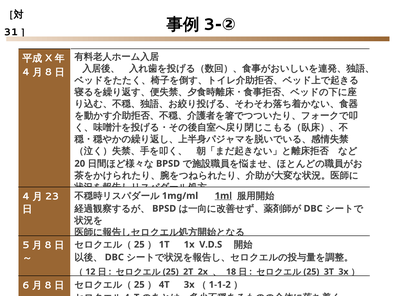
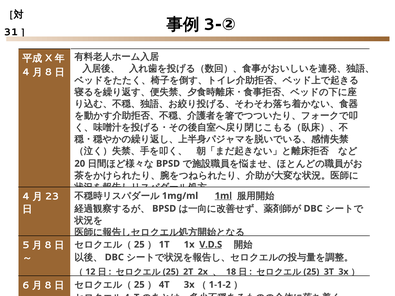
V.D.S underline: none -> present (211, 245)
